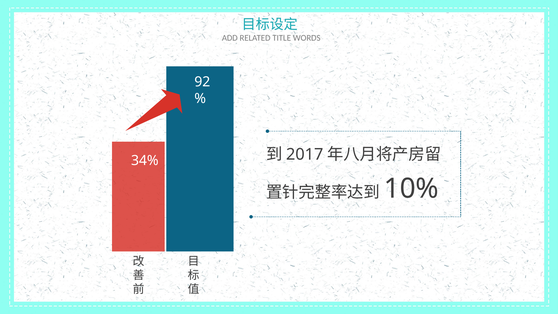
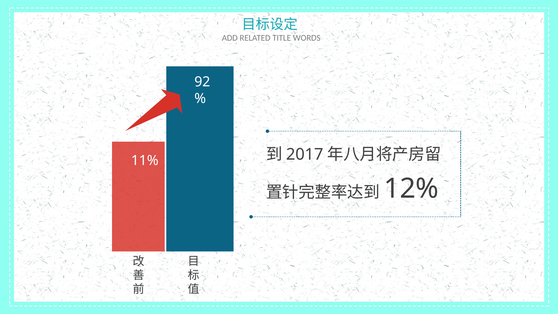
34%: 34% -> 11% (145, 161)
10%: 10% -> 12% (411, 188)
